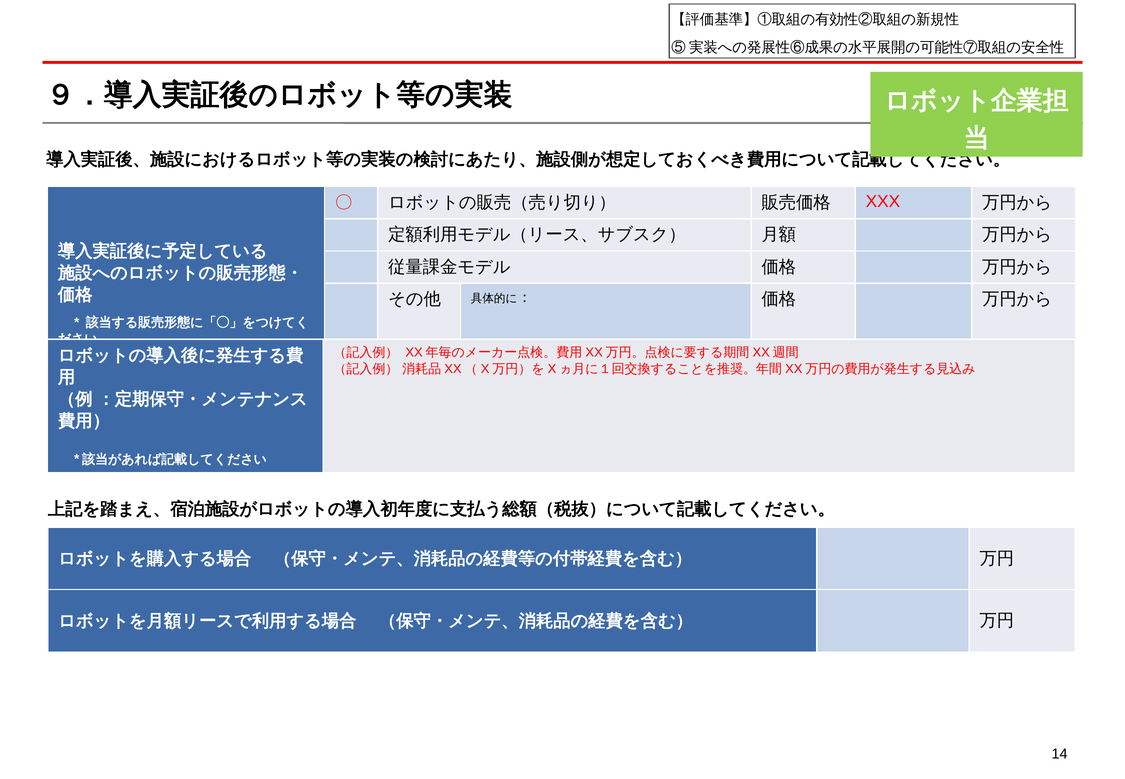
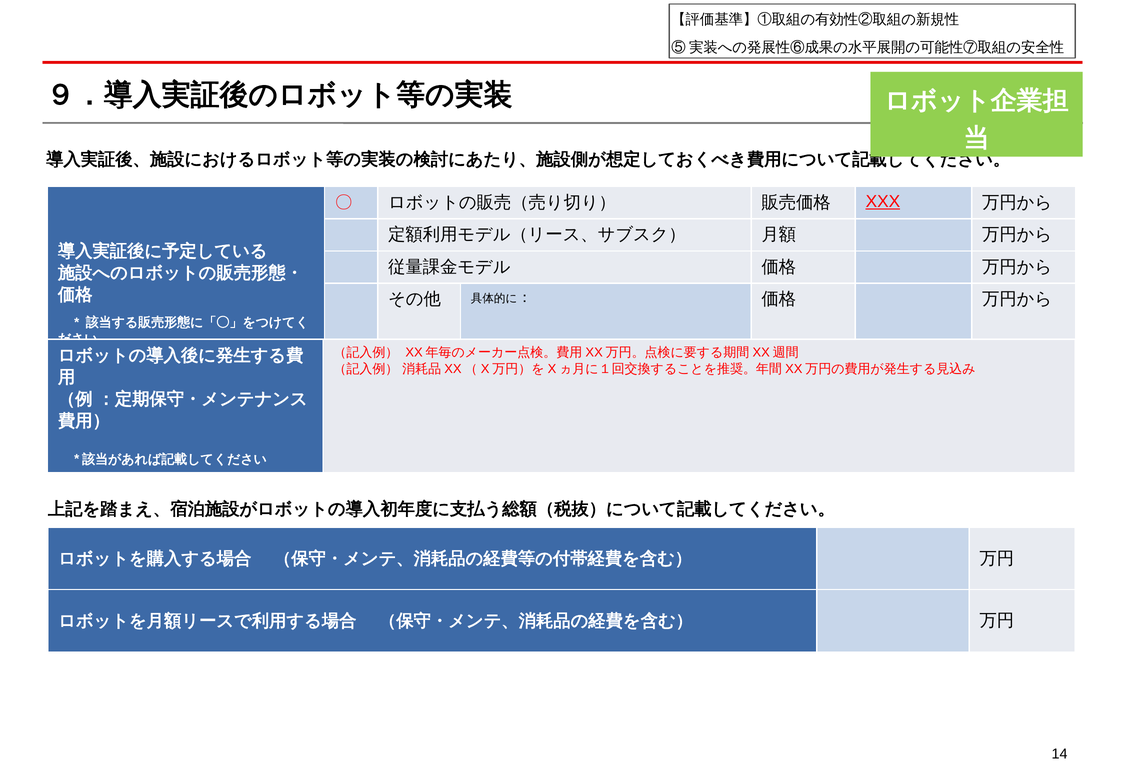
XXX underline: none -> present (883, 202)
